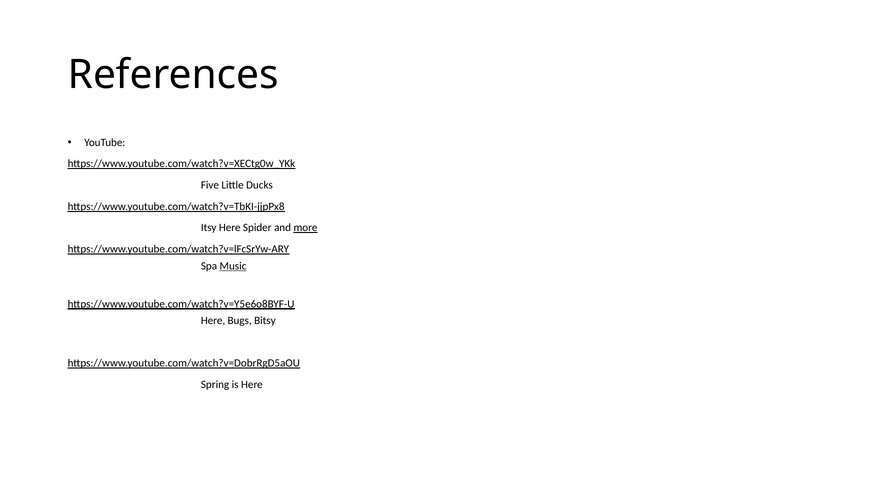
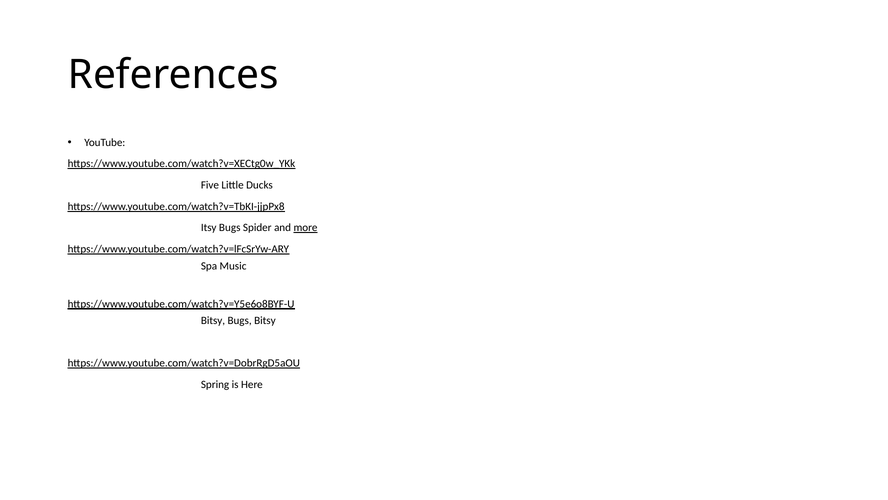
Itsy Here: Here -> Bugs (230, 228)
Music underline: present -> none (233, 266)
Here: Here -> Bitsy (213, 320)
